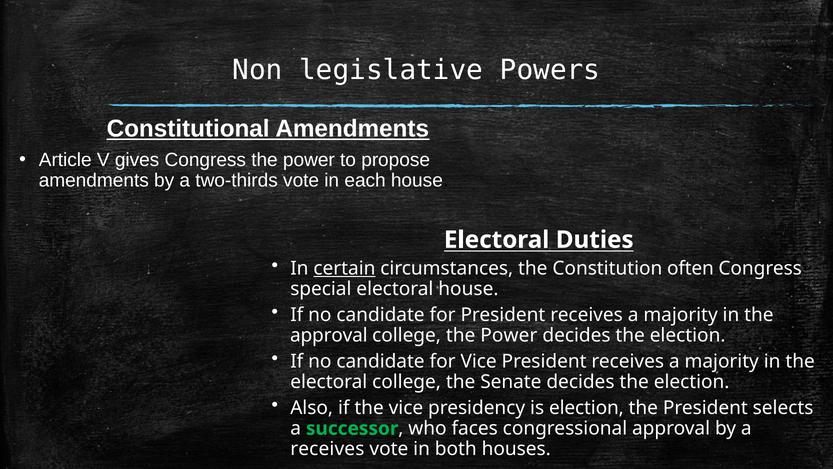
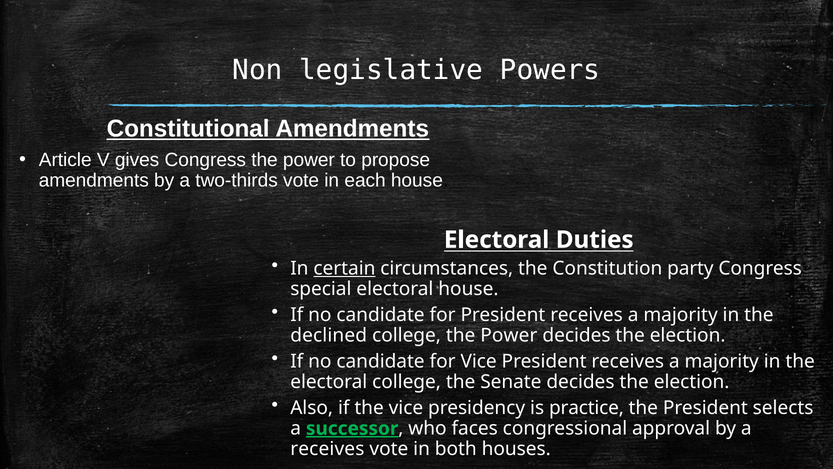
often: often -> party (690, 268)
approval: approval -> declined (329, 335)
is election: election -> practice (586, 408)
successor underline: none -> present (352, 428)
